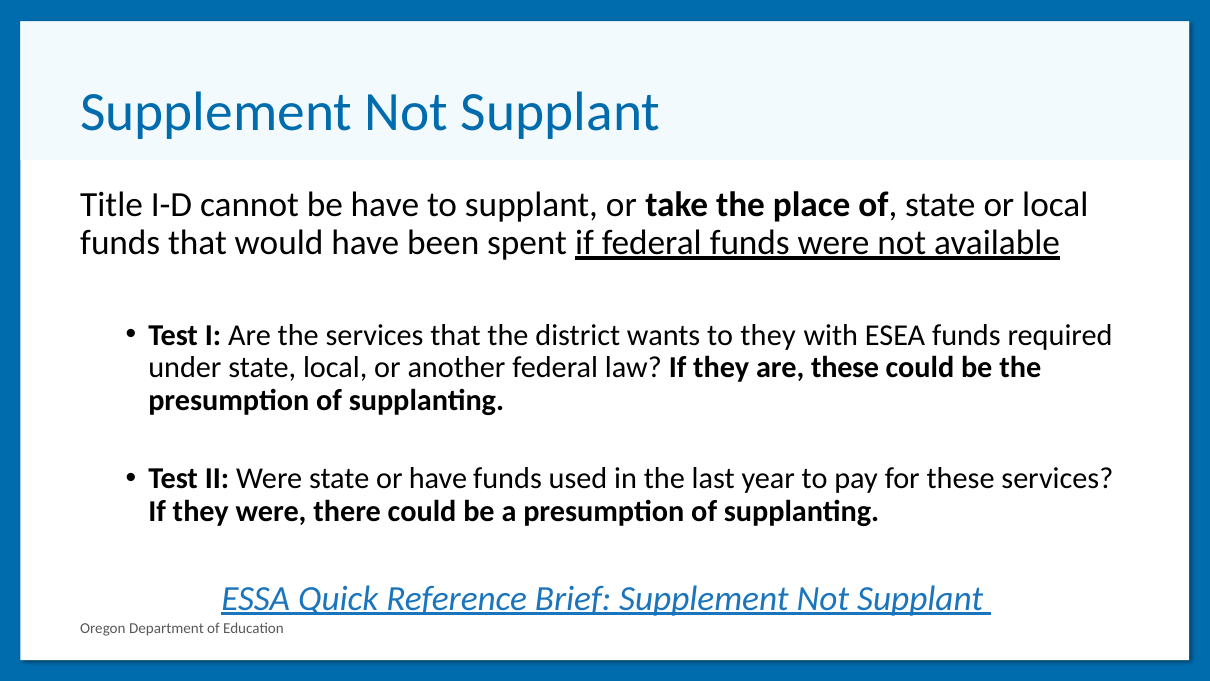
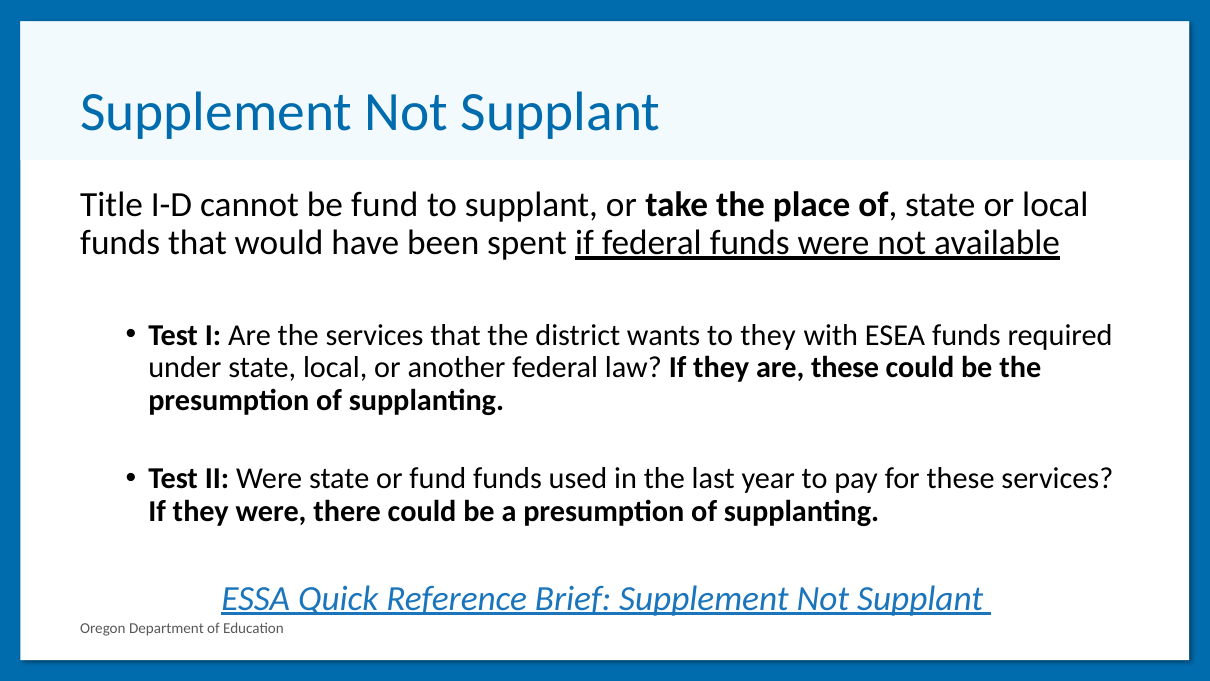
be have: have -> fund (385, 205)
or have: have -> fund (438, 478)
